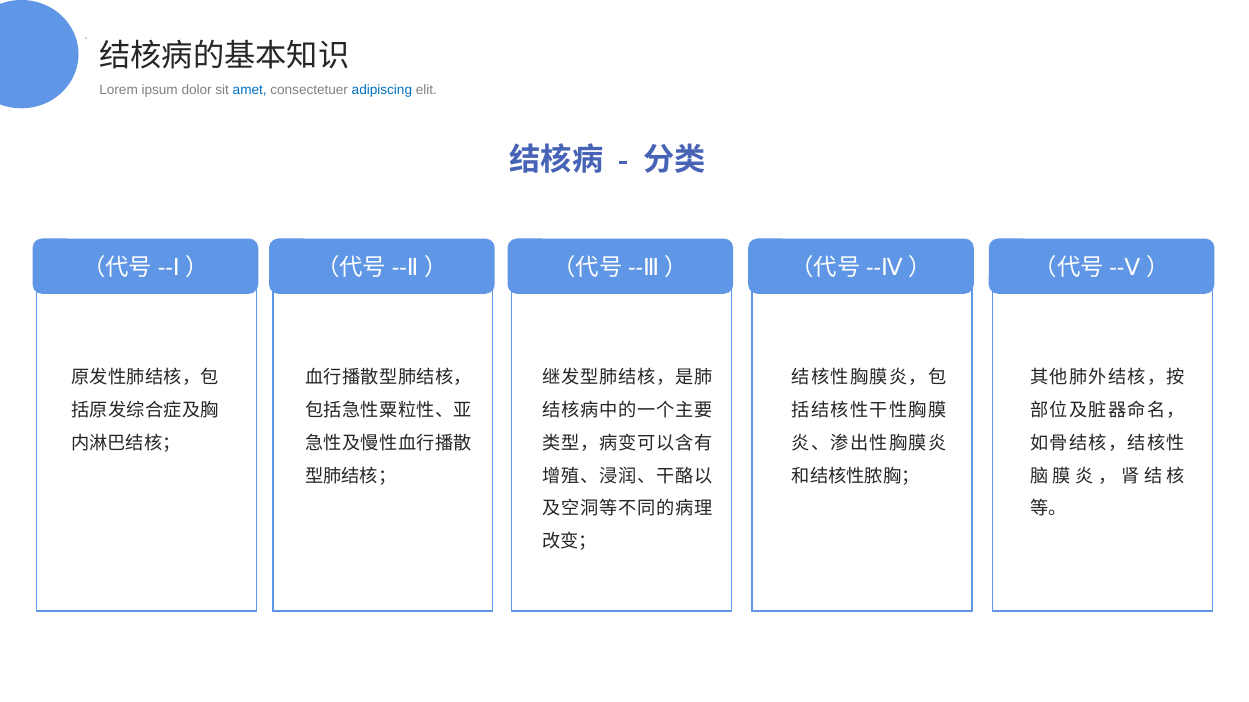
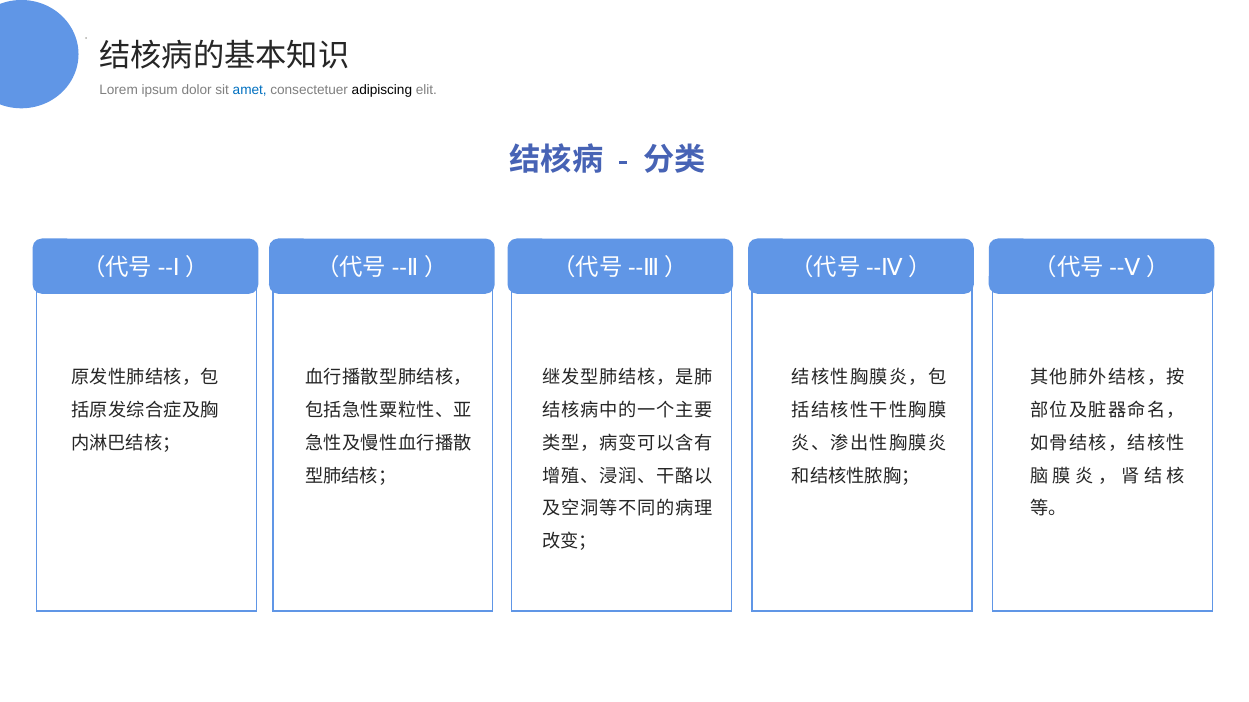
adipiscing colour: blue -> black (382, 90)
